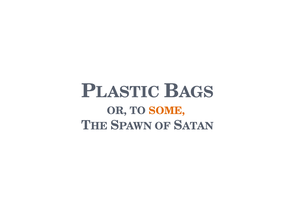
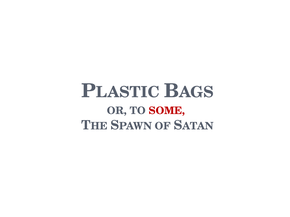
SOME colour: orange -> red (167, 111)
